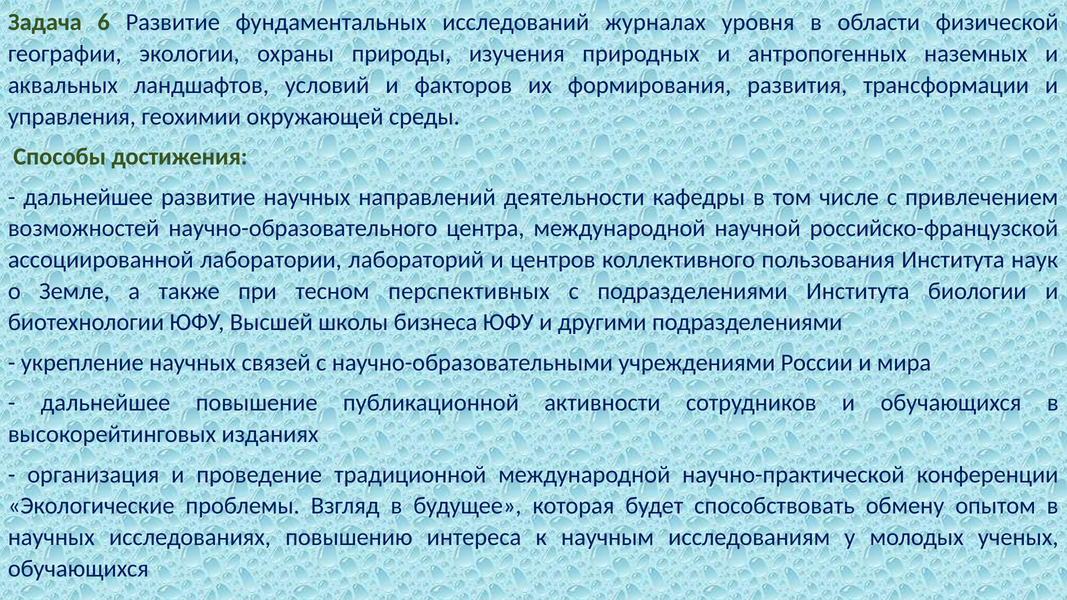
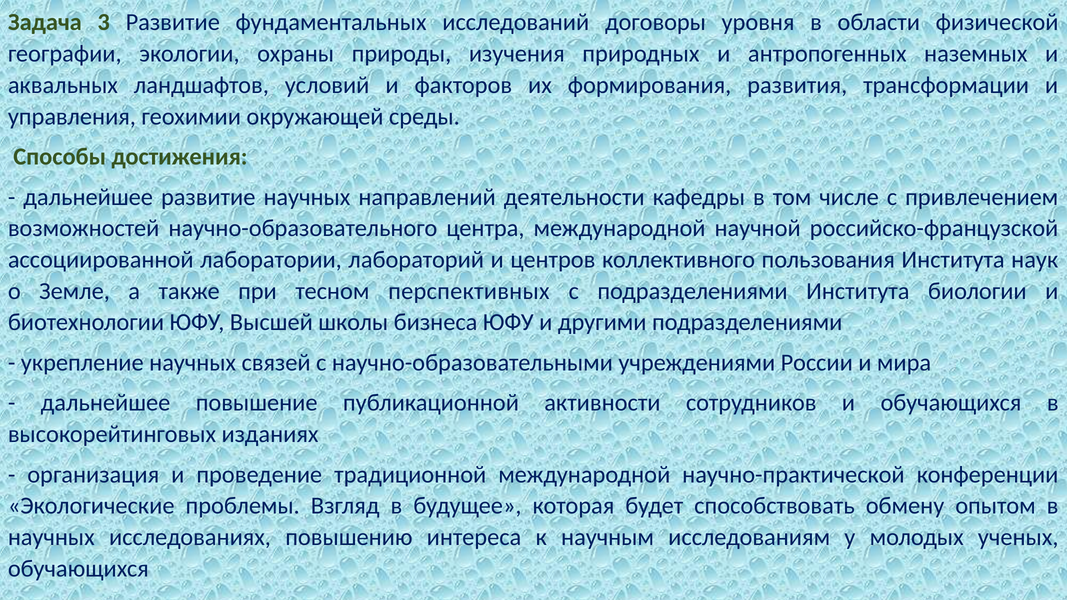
6: 6 -> 3 (104, 22)
журналах: журналах -> договоры (655, 22)
